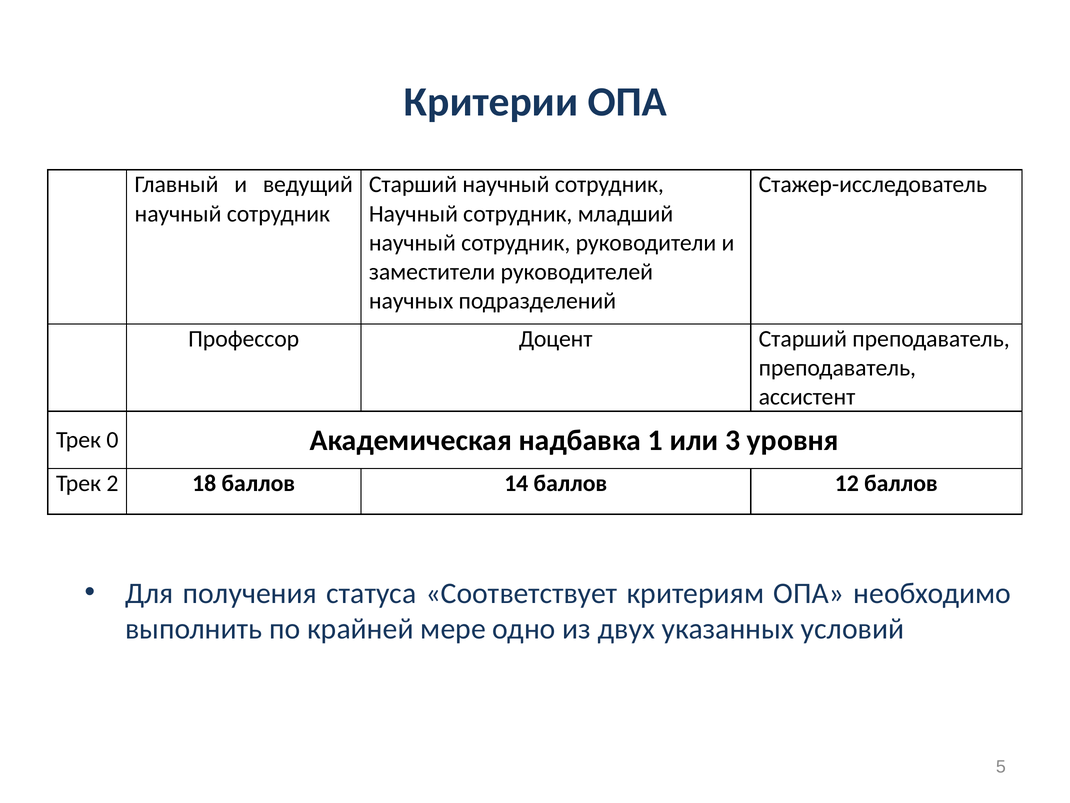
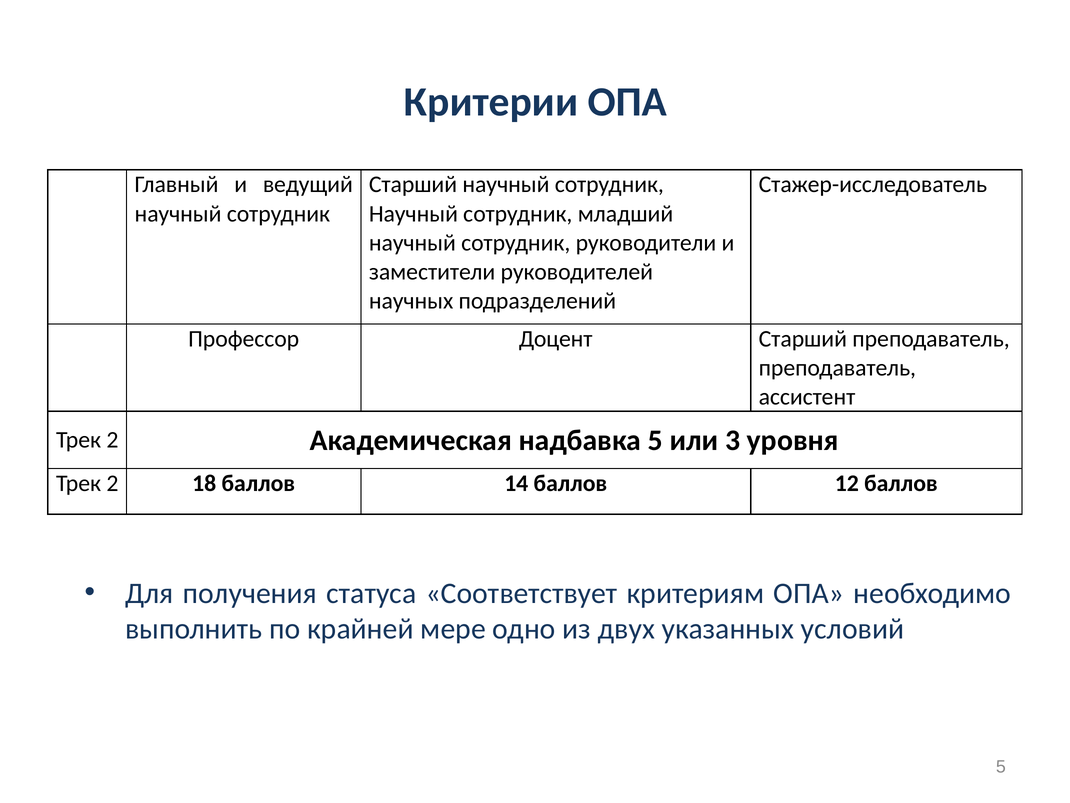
0: 0 -> 2 (112, 440)
надбавка 1: 1 -> 5 (655, 440)
